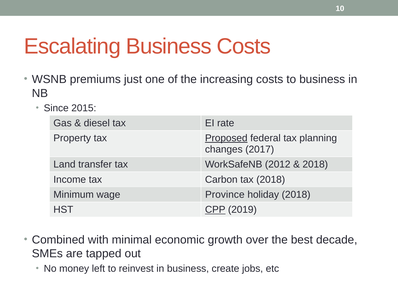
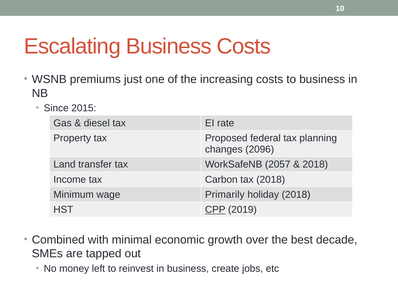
Proposed underline: present -> none (226, 138)
2017: 2017 -> 2096 (260, 150)
2012: 2012 -> 2057 (278, 165)
Province: Province -> Primarily (225, 195)
